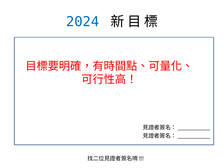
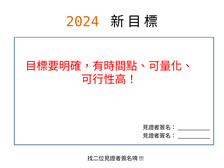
2024 colour: blue -> orange (83, 22)
